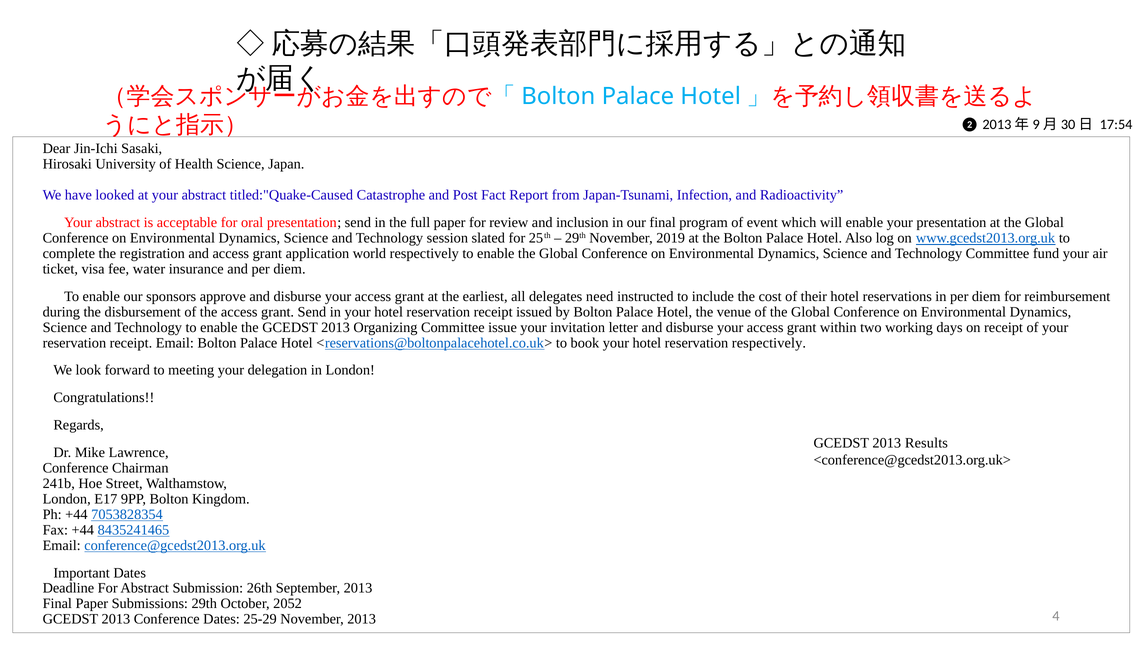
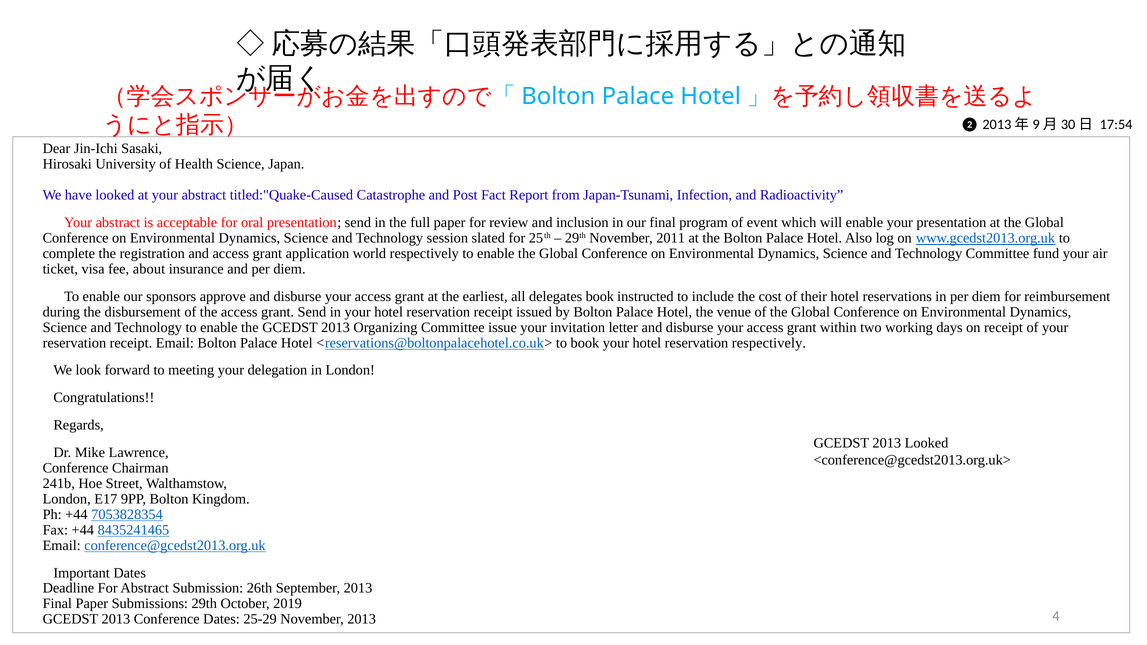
2019: 2019 -> 2011 (671, 238)
water: water -> about (149, 269)
delegates need: need -> book (600, 296)
2013 Results: Results -> Looked (927, 443)
2052: 2052 -> 2019 (288, 604)
